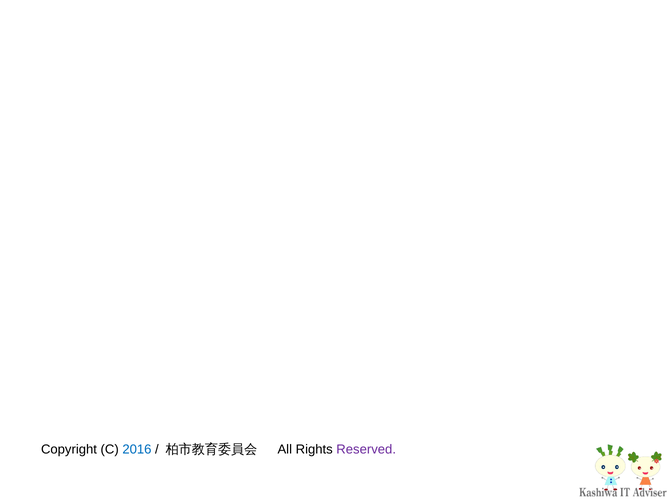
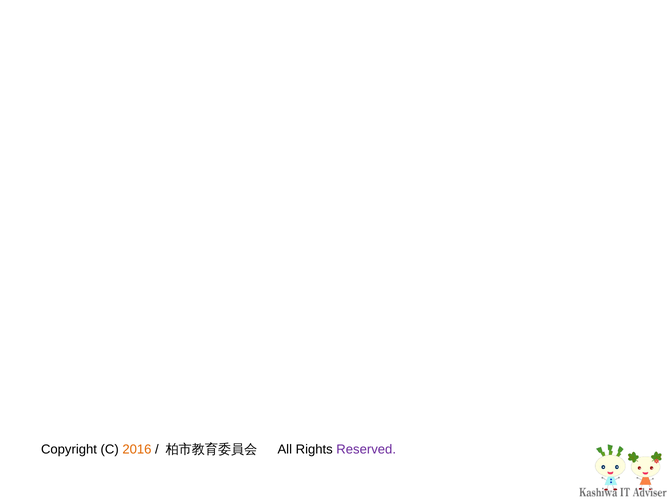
2016 colour: blue -> orange (137, 449)
